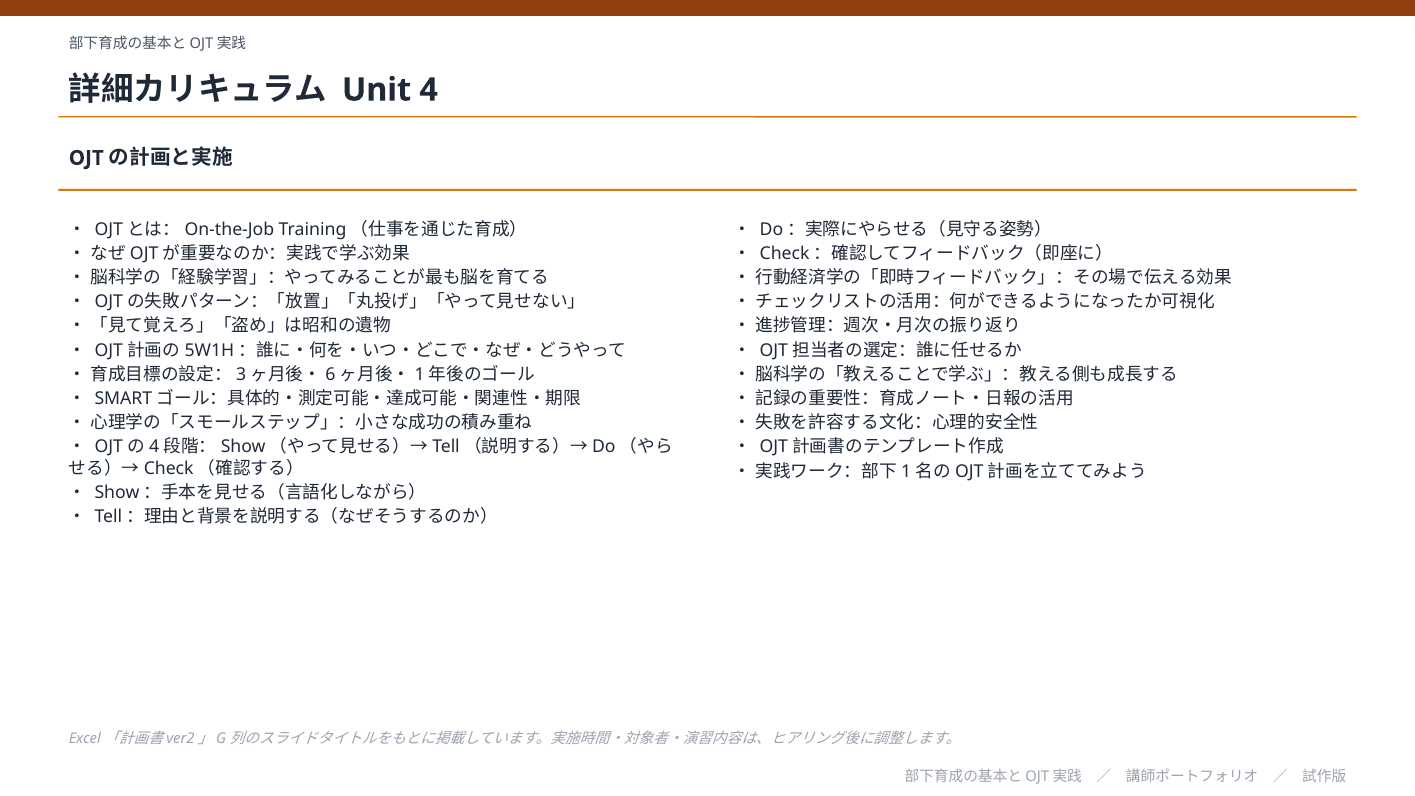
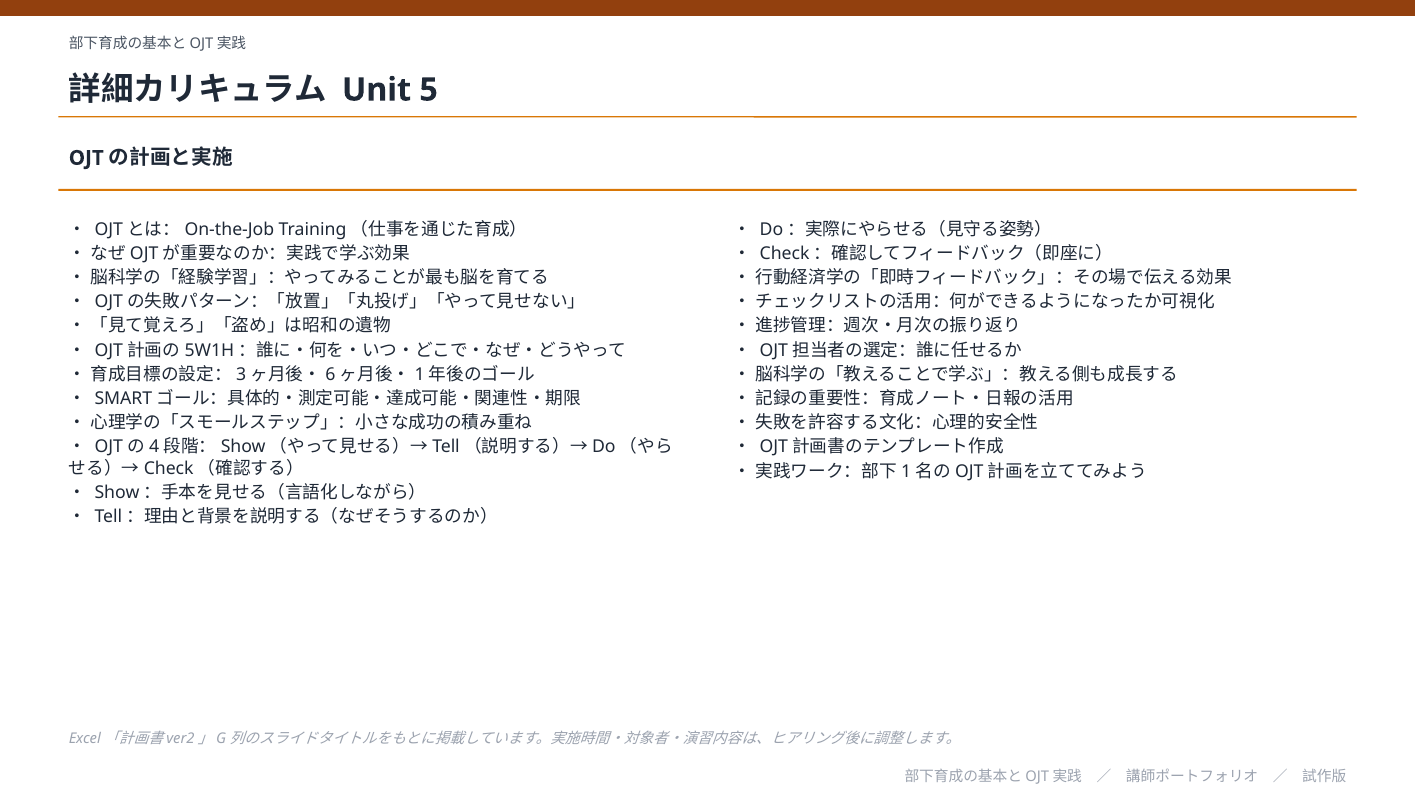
4: 4 -> 5 (429, 90)
